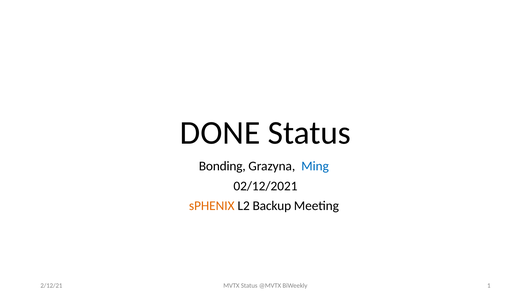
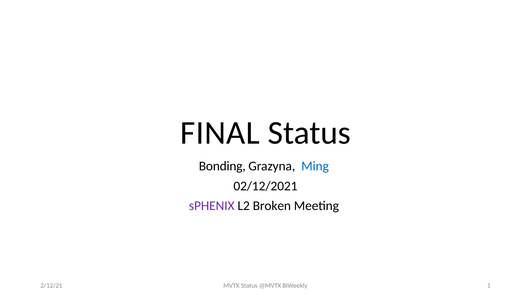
DONE: DONE -> FINAL (220, 133)
sPHENIX colour: orange -> purple (212, 206)
Backup: Backup -> Broken (272, 206)
